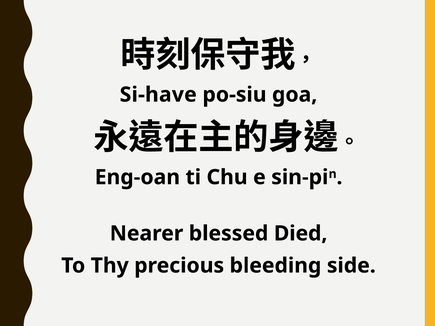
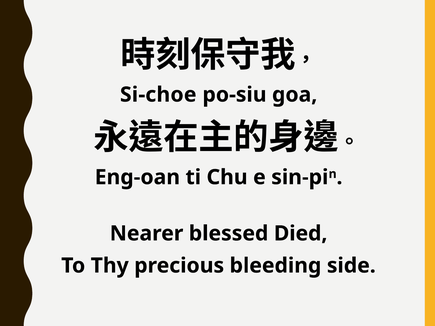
Si-have: Si-have -> Si-choe (158, 95)
